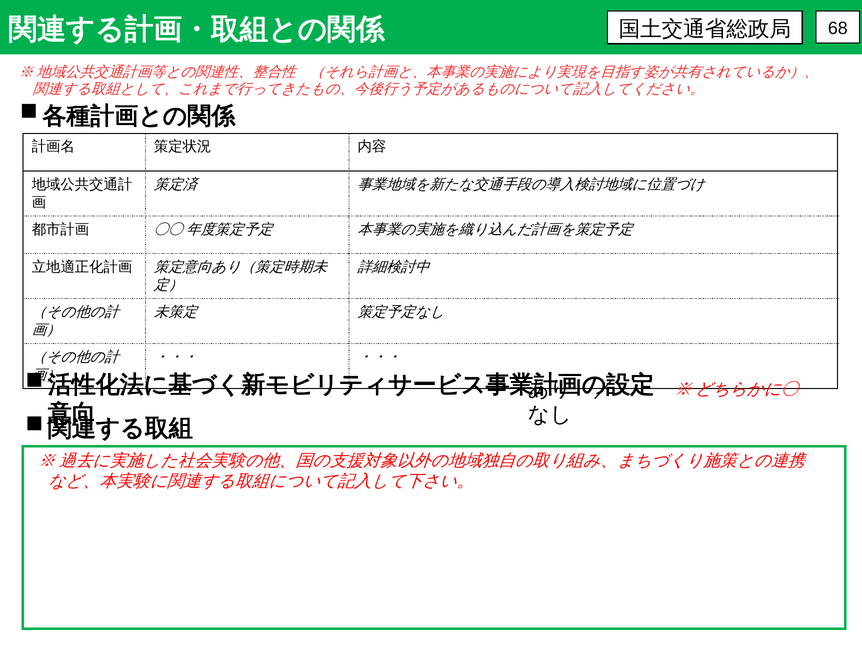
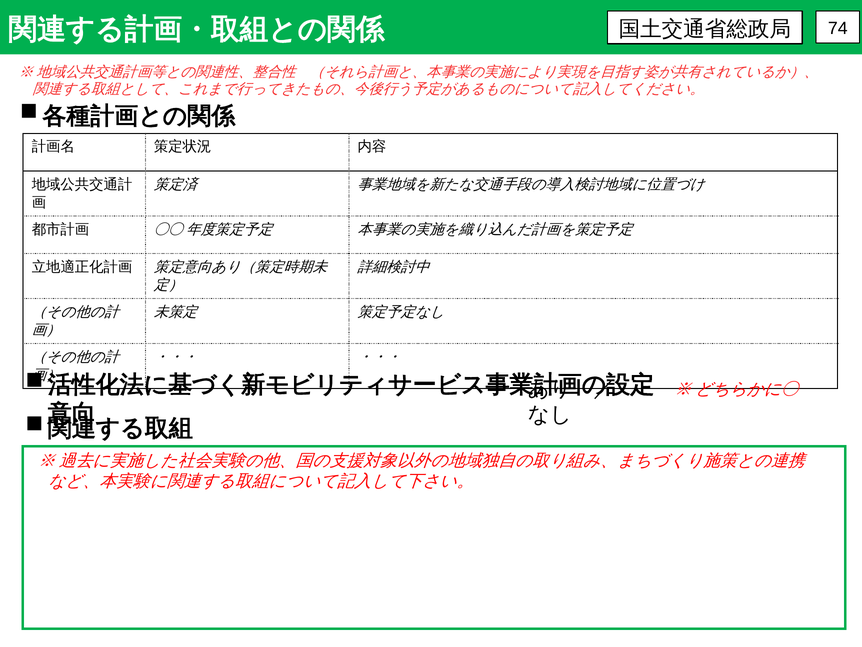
68: 68 -> 74 (838, 28)
